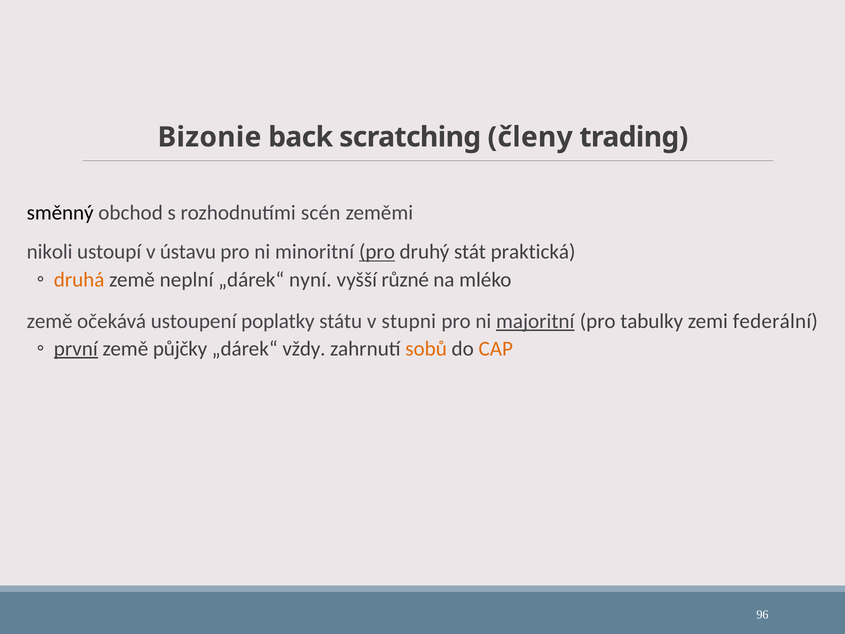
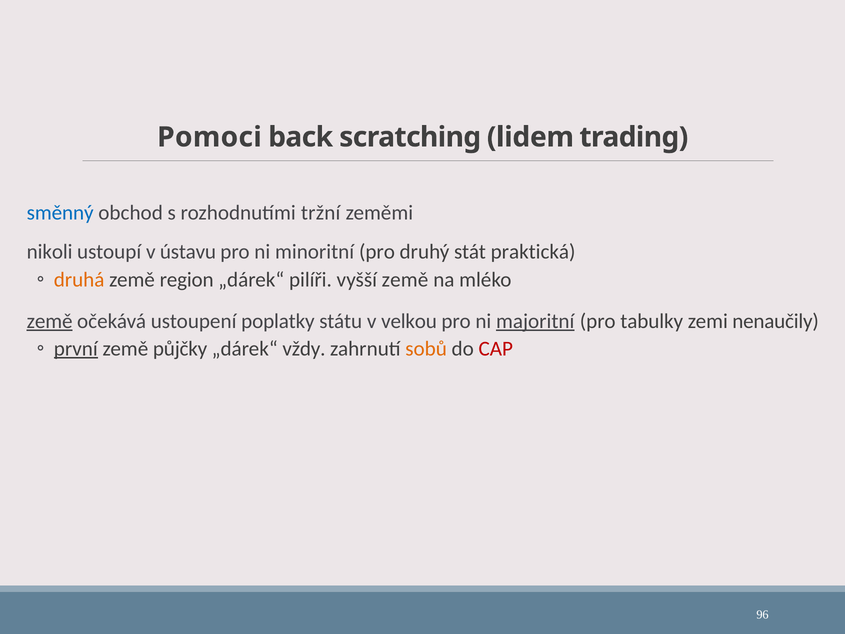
Bizonie: Bizonie -> Pomoci (209, 137)
členy: členy -> lidem (530, 137)
směnný colour: black -> blue (60, 213)
scén: scén -> tržní (321, 213)
pro underline: present -> none (377, 252)
neplní: neplní -> region (187, 279)
nyní: nyní -> pilíři (310, 279)
vyšší různé: různé -> země (405, 279)
země underline: none -> present (50, 321)
stupni: stupni -> velkou (409, 321)
federální: federální -> nenaučily (776, 321)
CAP colour: orange -> red (496, 349)
